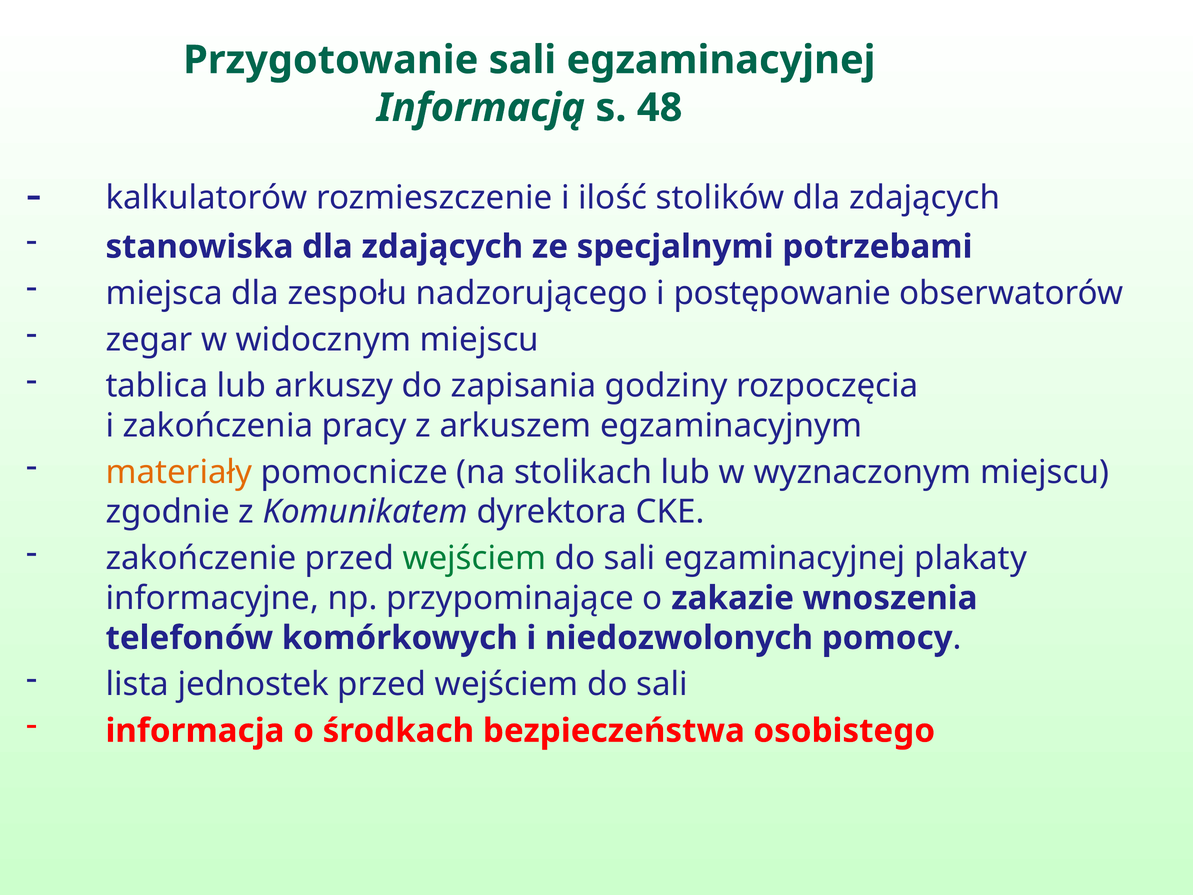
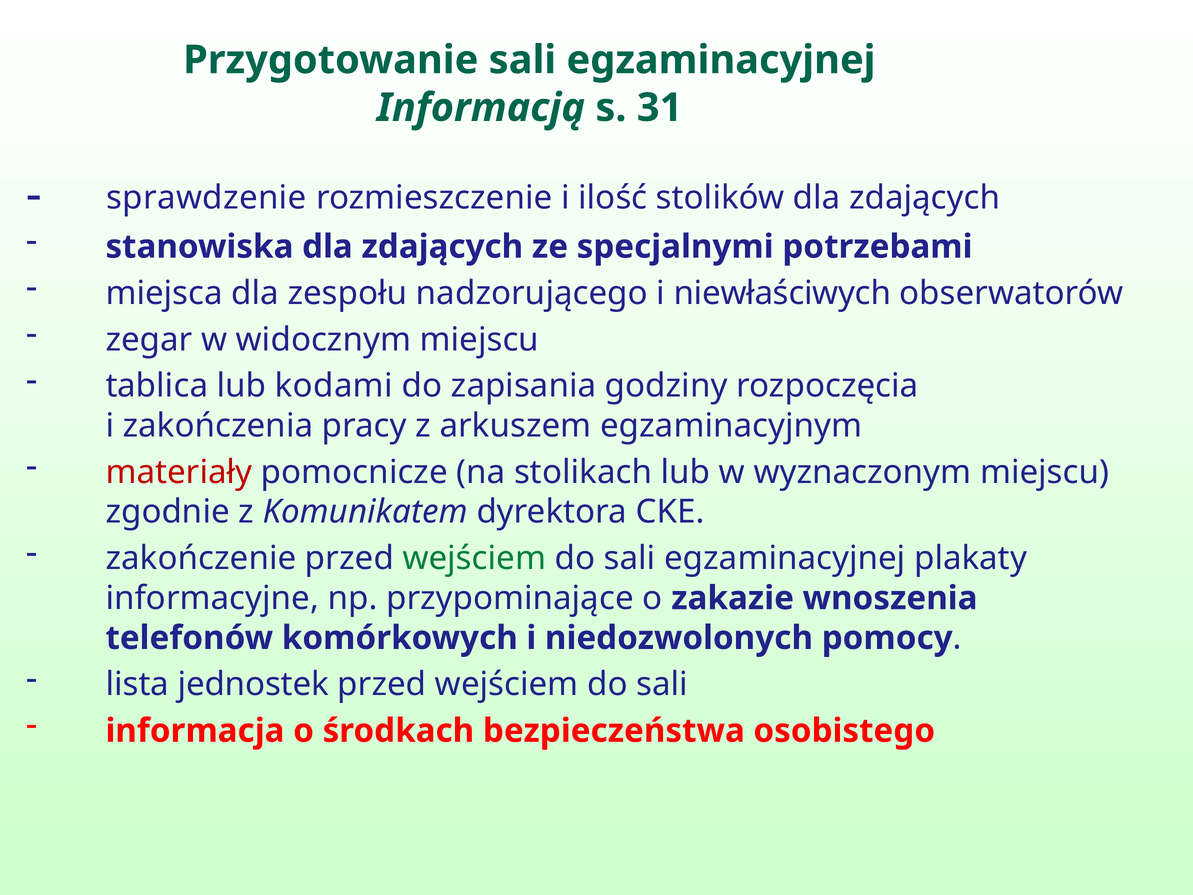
48: 48 -> 31 (660, 108)
kalkulatorów: kalkulatorów -> sprawdzenie (206, 198)
postępowanie: postępowanie -> niewłaściwych (782, 293)
arkuszy: arkuszy -> kodami (334, 386)
materiały colour: orange -> red (179, 472)
